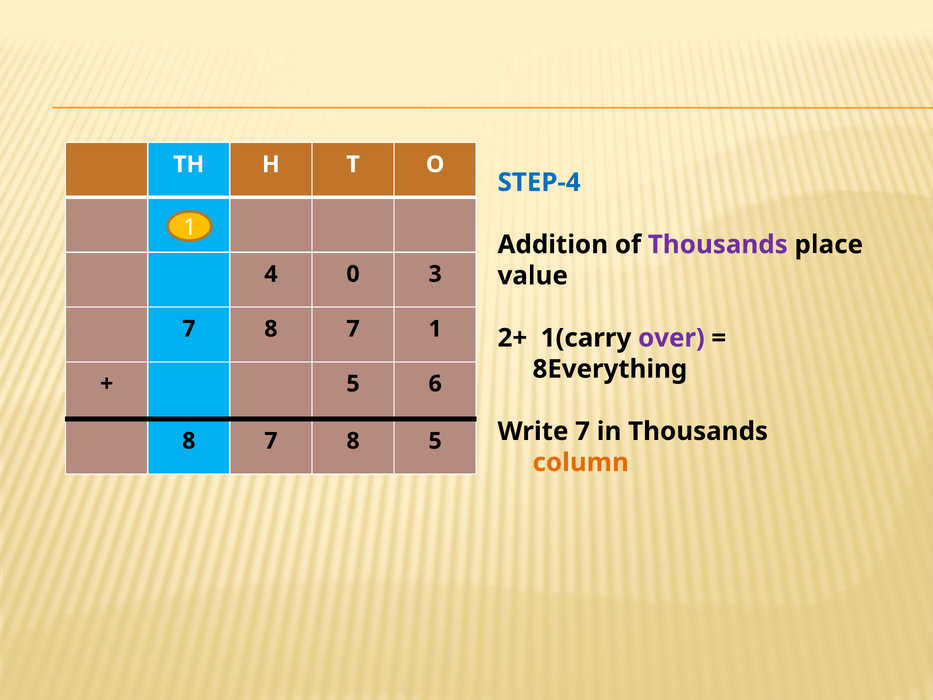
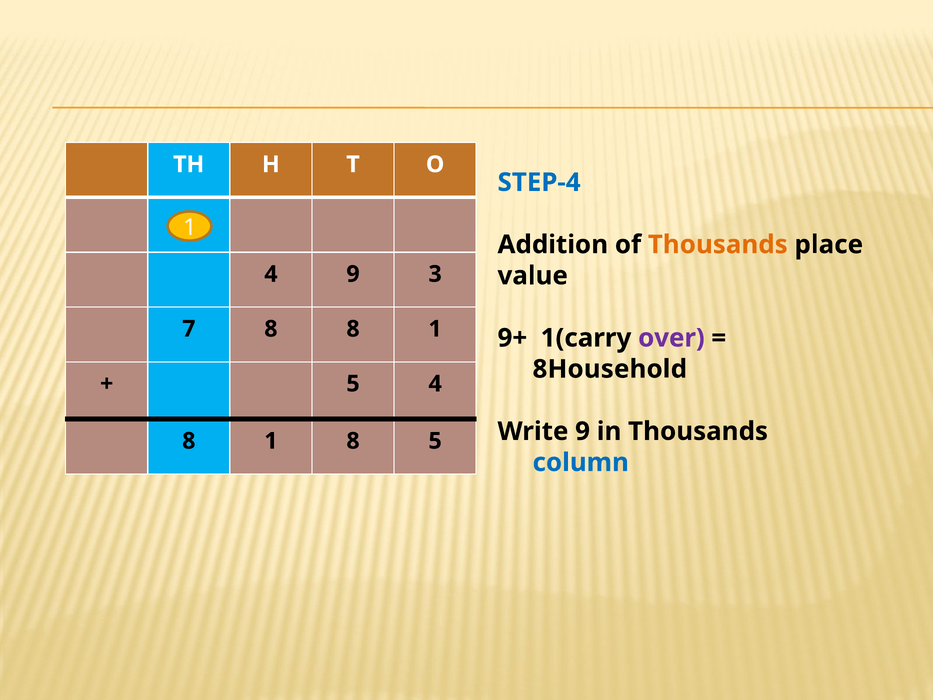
Thousands colour: purple -> orange (718, 245)
4 0: 0 -> 9 (353, 274)
7 8 7: 7 -> 8 (353, 329)
2+: 2+ -> 9+ (512, 338)
8Everything: 8Everything -> 8Household (610, 369)
5 6: 6 -> 4 (435, 384)
Write 7: 7 -> 9 (583, 431)
7: 7 -> 1 (271, 441)
column colour: orange -> blue (581, 462)
